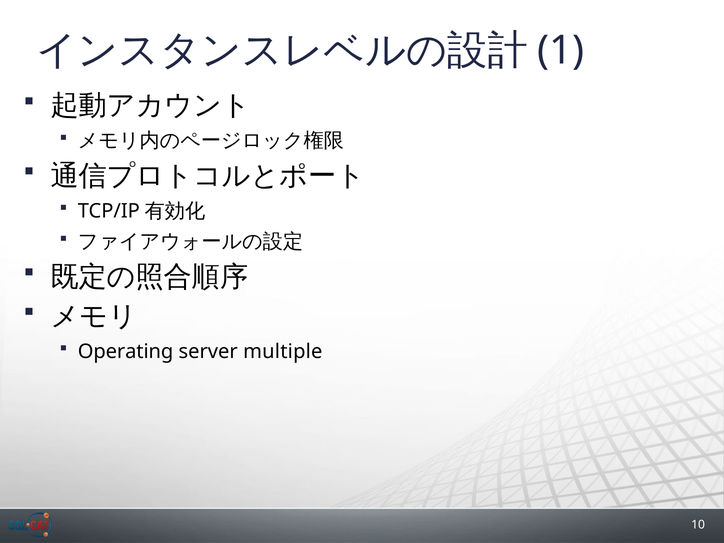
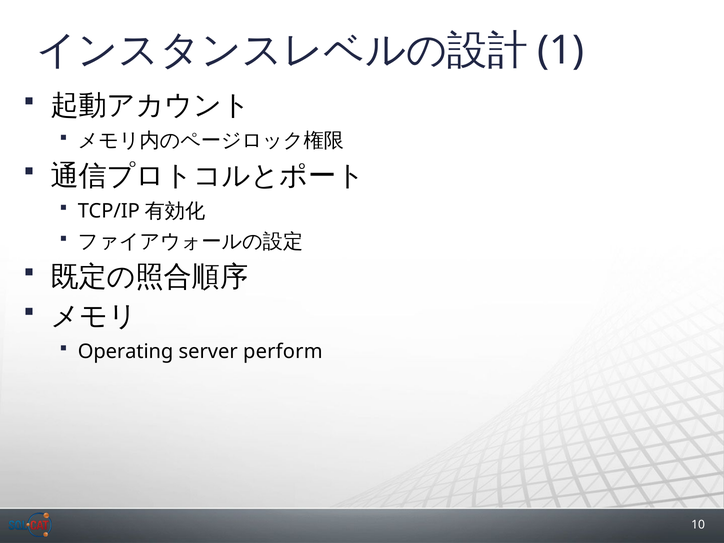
multiple: multiple -> perform (283, 352)
